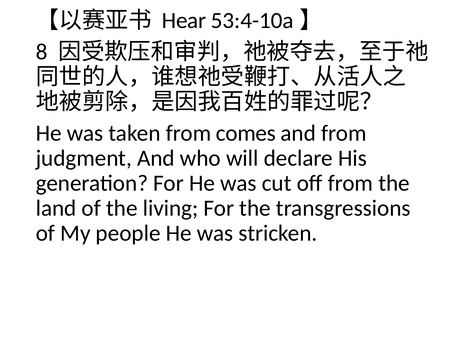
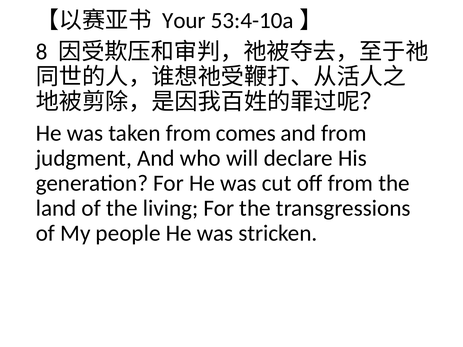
Hear: Hear -> Your (184, 21)
